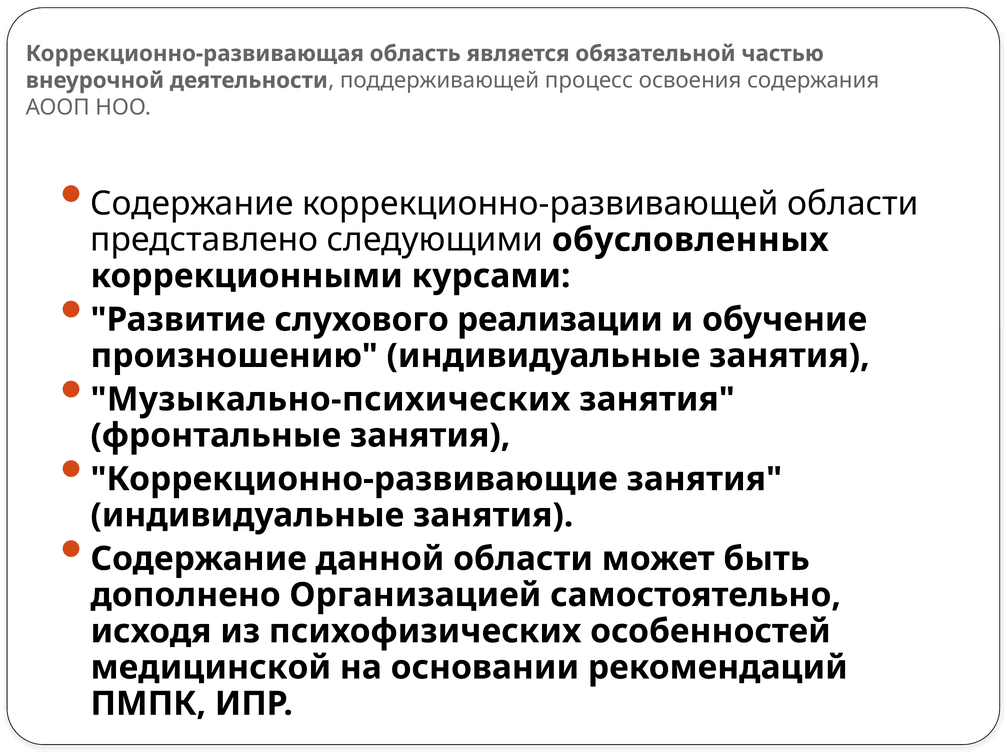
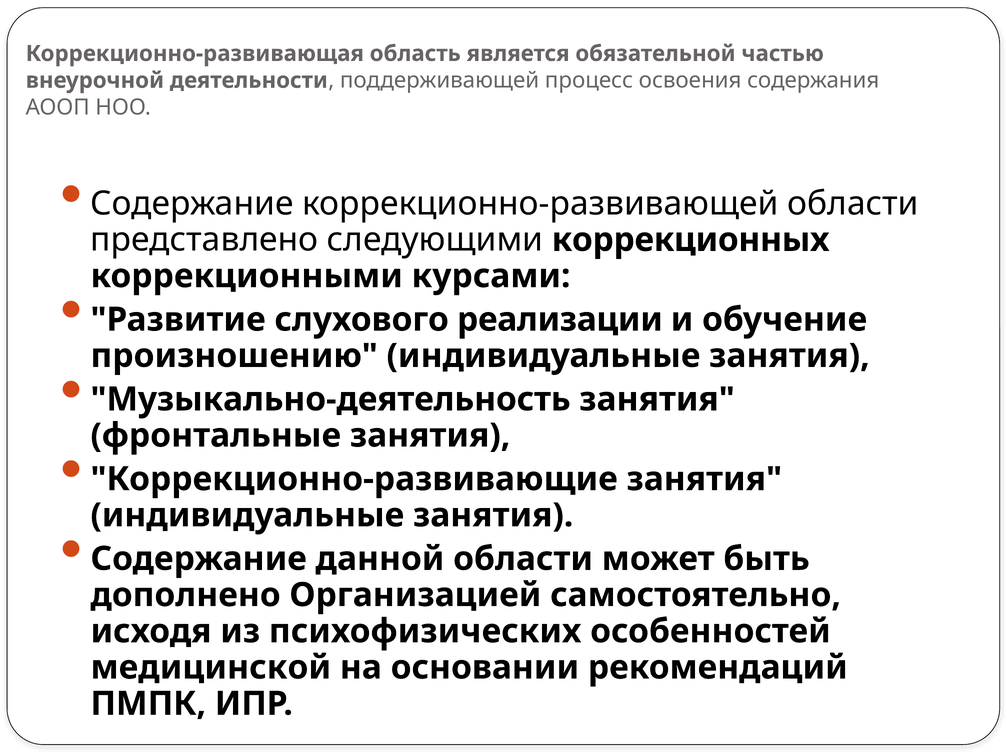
обусловленных: обусловленных -> коррекционных (691, 240)
Музыкально-психических: Музыкально-психических -> Музыкально-деятельность (331, 399)
